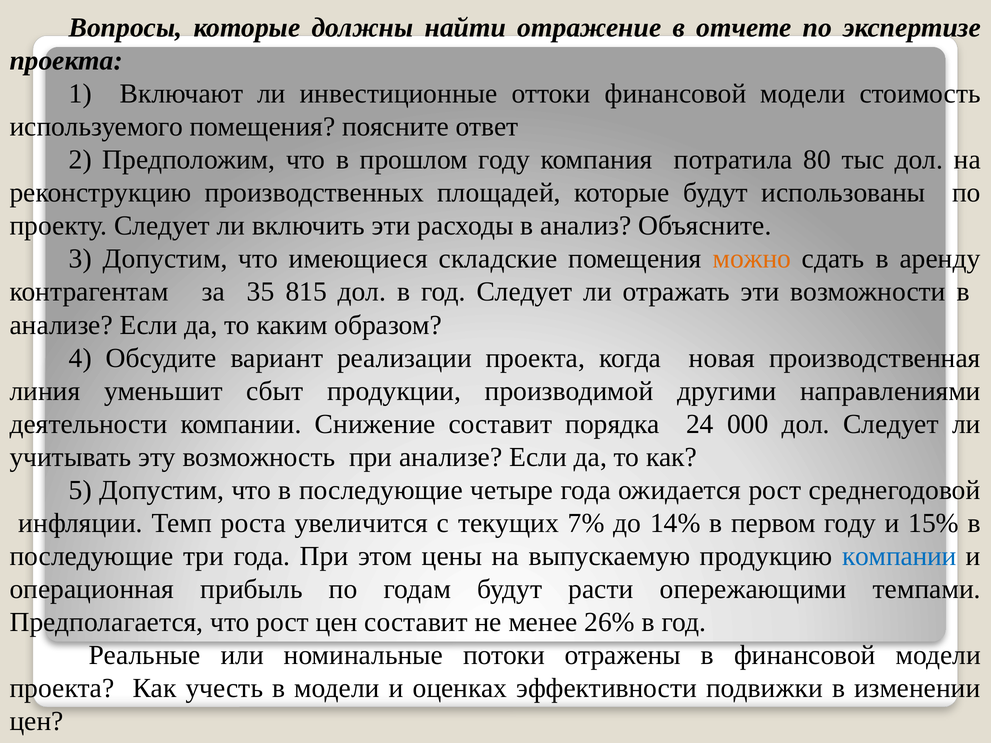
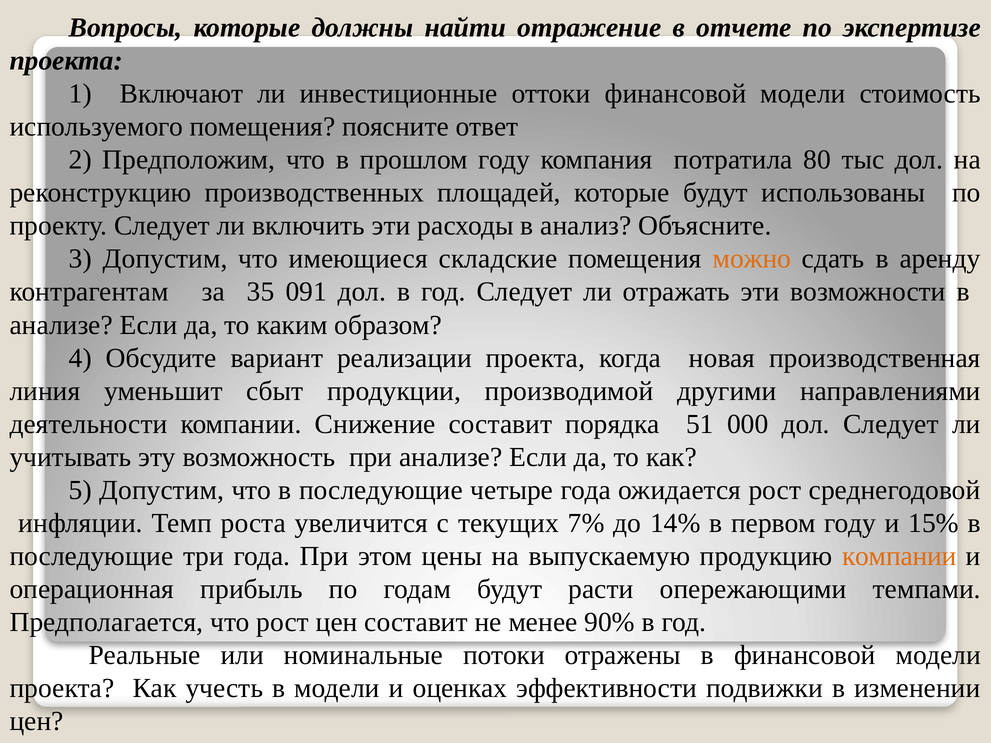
815: 815 -> 091 (306, 292)
24: 24 -> 51 (700, 424)
компании colour: blue -> orange (899, 556)
26%: 26% -> 90% (610, 622)
